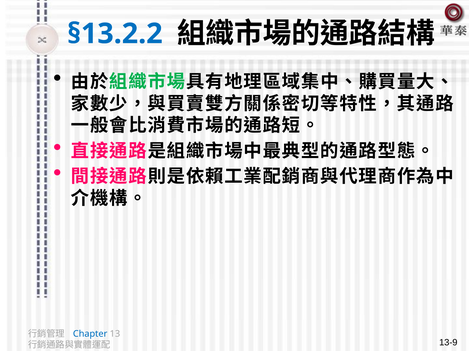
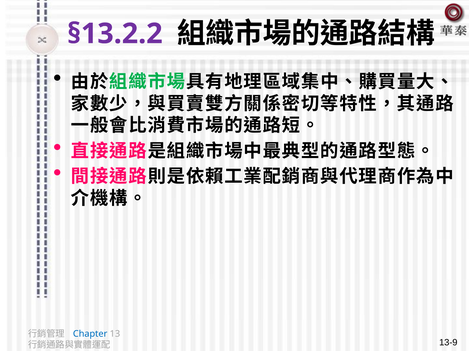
§13.2.2 colour: blue -> purple (115, 34)
